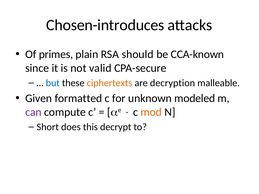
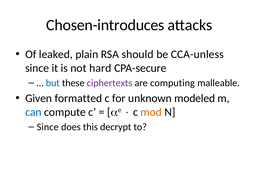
primes: primes -> leaked (56, 54)
CCA-known: CCA-known -> CCA-unless (197, 54)
valid: valid -> hard (100, 68)
ciphertexts colour: orange -> purple (110, 83)
decryption: decryption -> computing (172, 83)
can colour: purple -> blue (33, 112)
Short: Short -> Since (48, 127)
